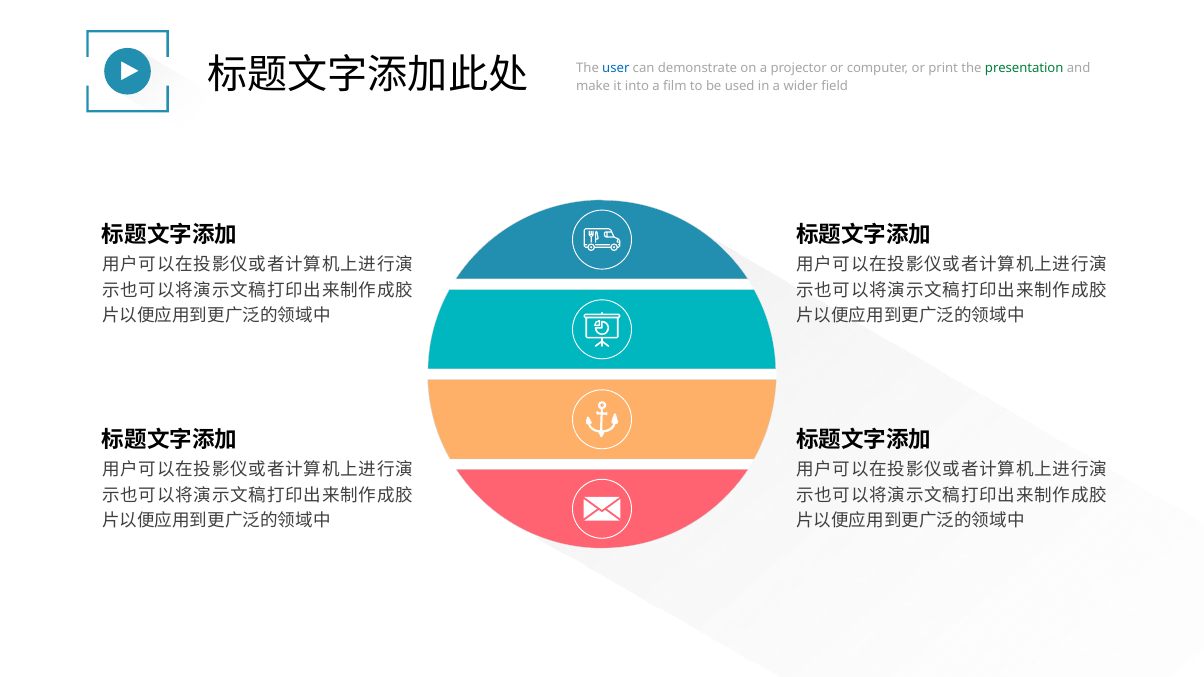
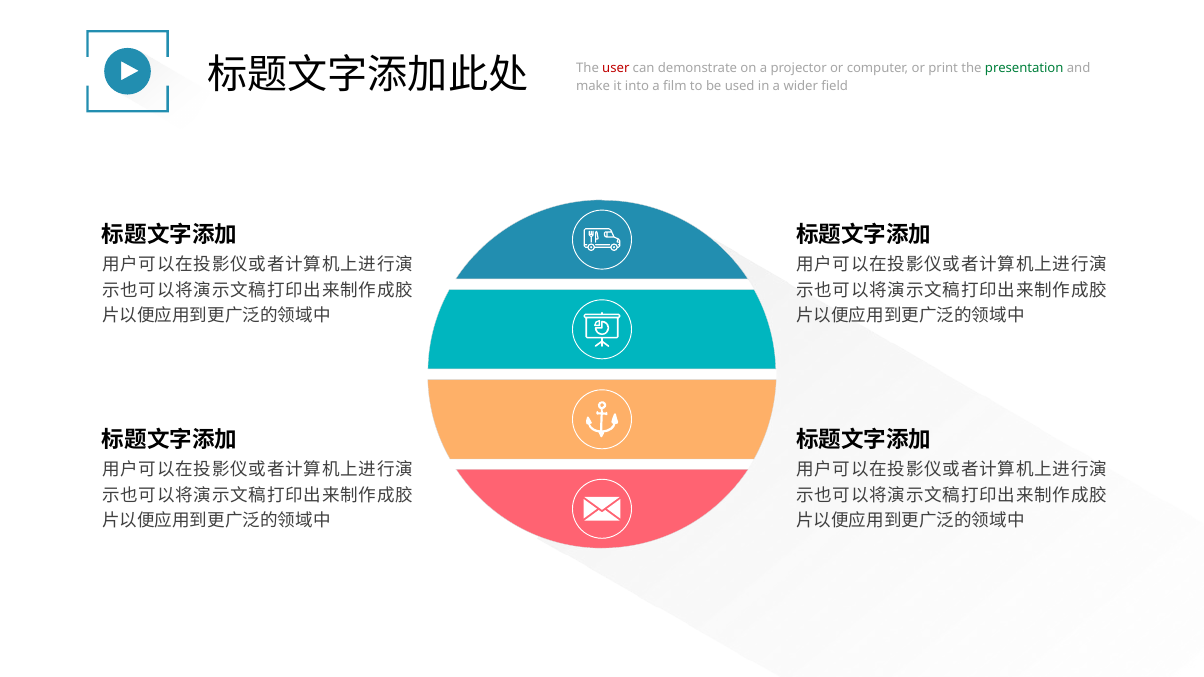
user colour: blue -> red (616, 68)
